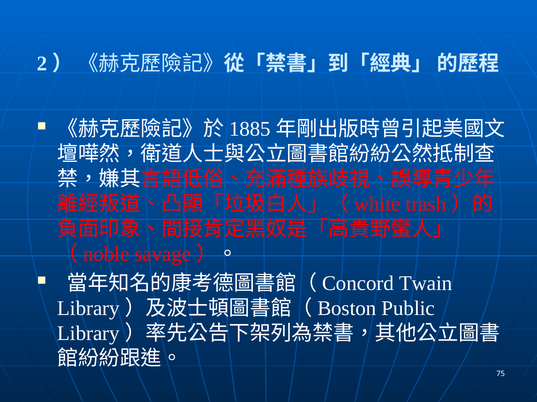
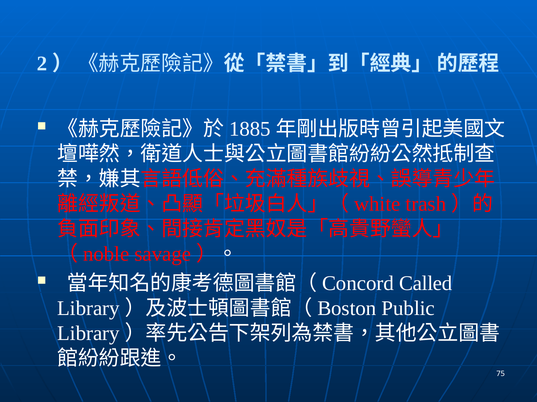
Twain: Twain -> Called (426, 284)
